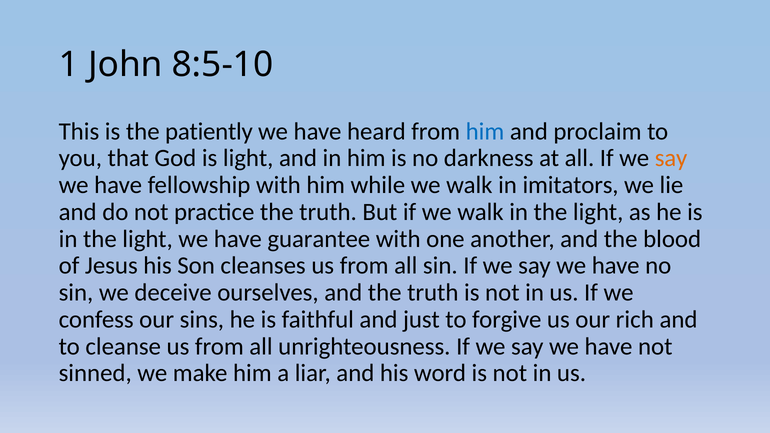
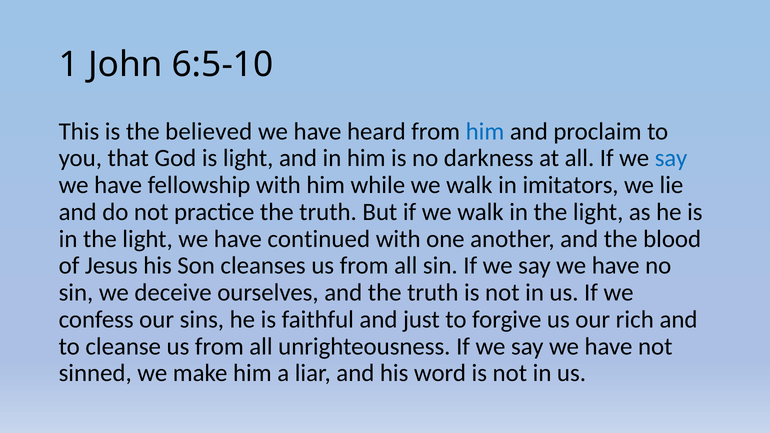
8:5-10: 8:5-10 -> 6:5-10 (223, 65)
patiently: patiently -> believed (209, 131)
say colour: orange -> blue (671, 158)
guarantee: guarantee -> continued (319, 239)
